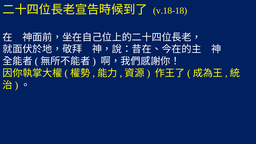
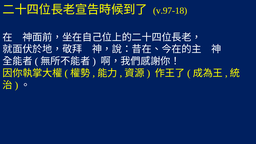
v.18-18: v.18-18 -> v.97-18 (170, 11)
